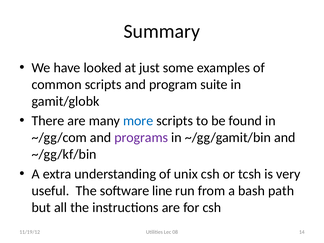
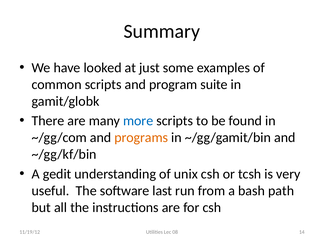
programs colour: purple -> orange (141, 138)
extra: extra -> gedit (57, 174)
line: line -> last (162, 191)
